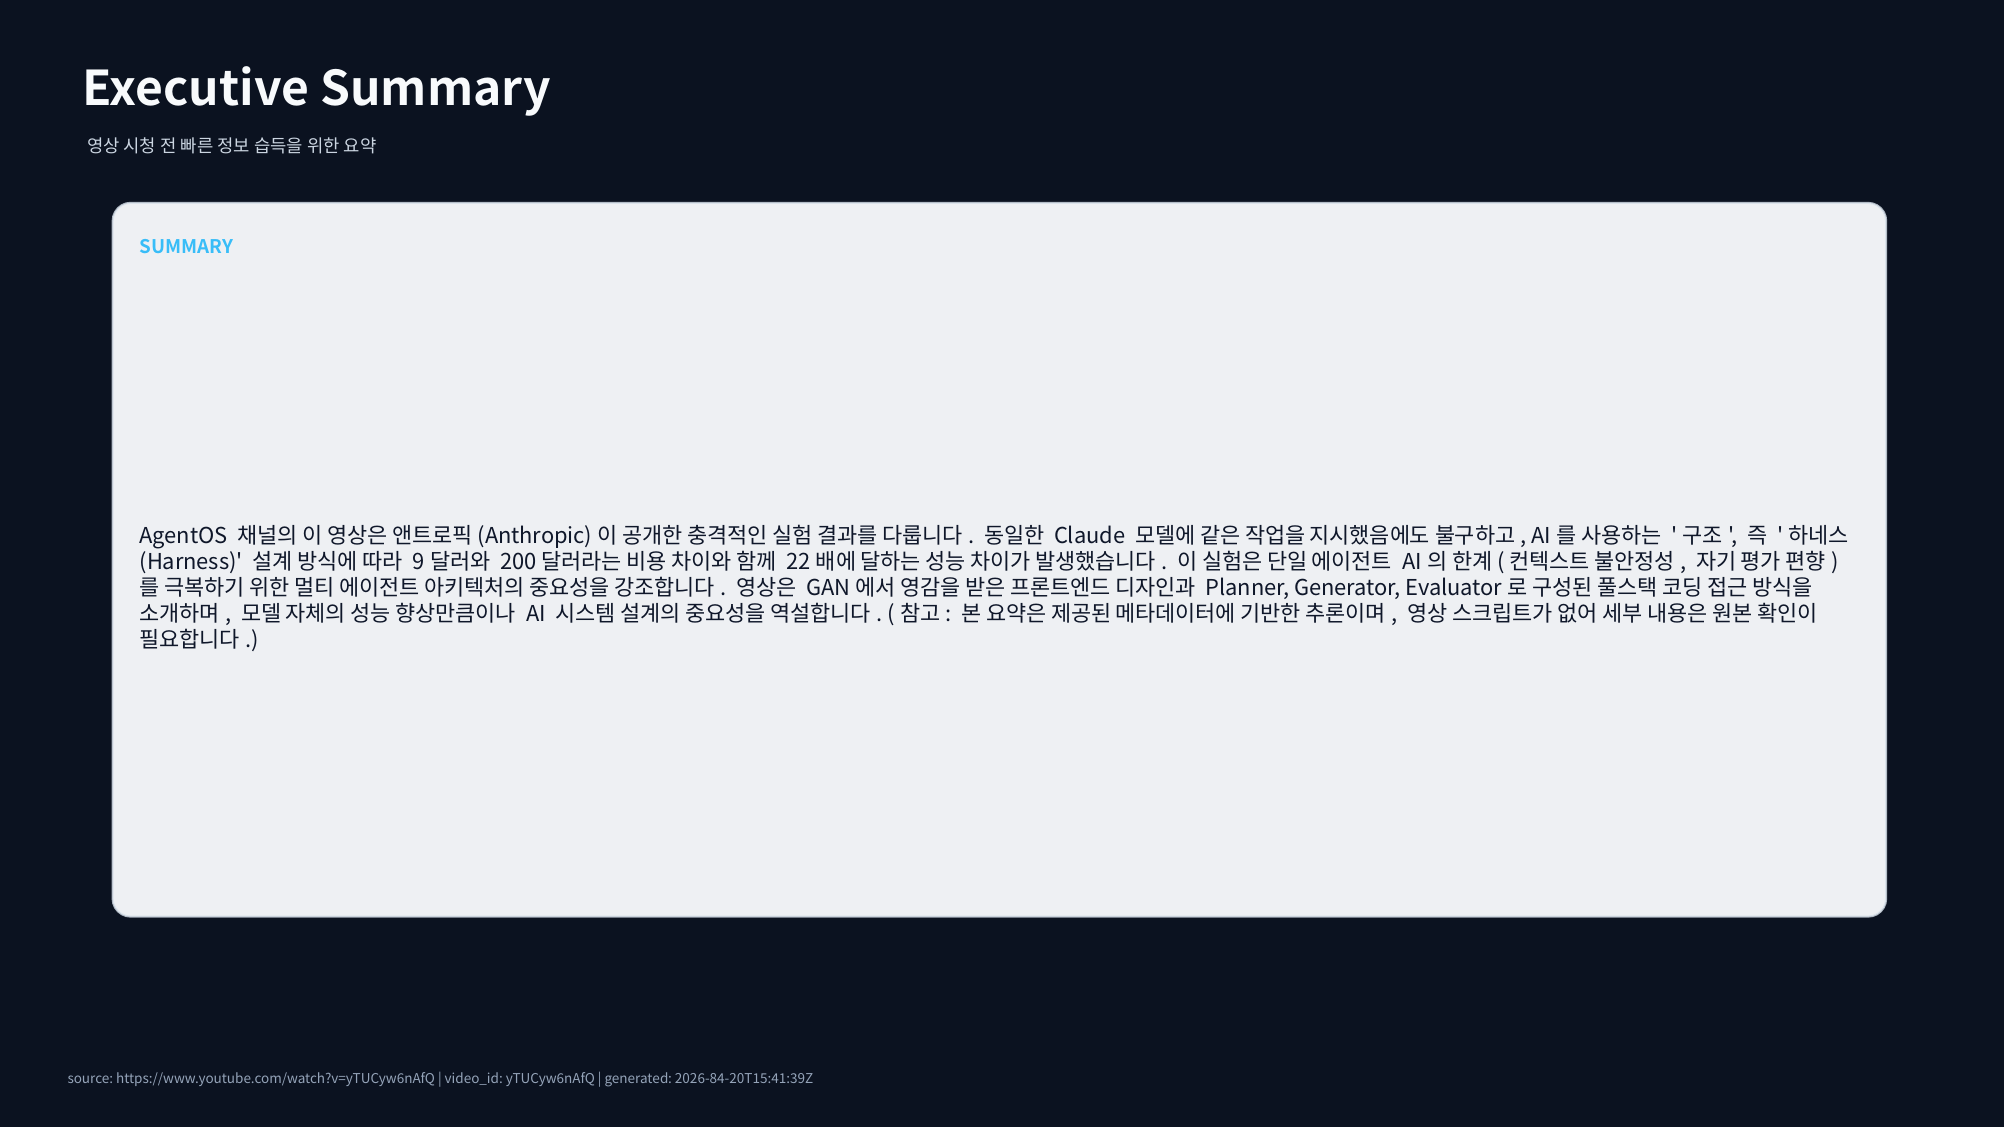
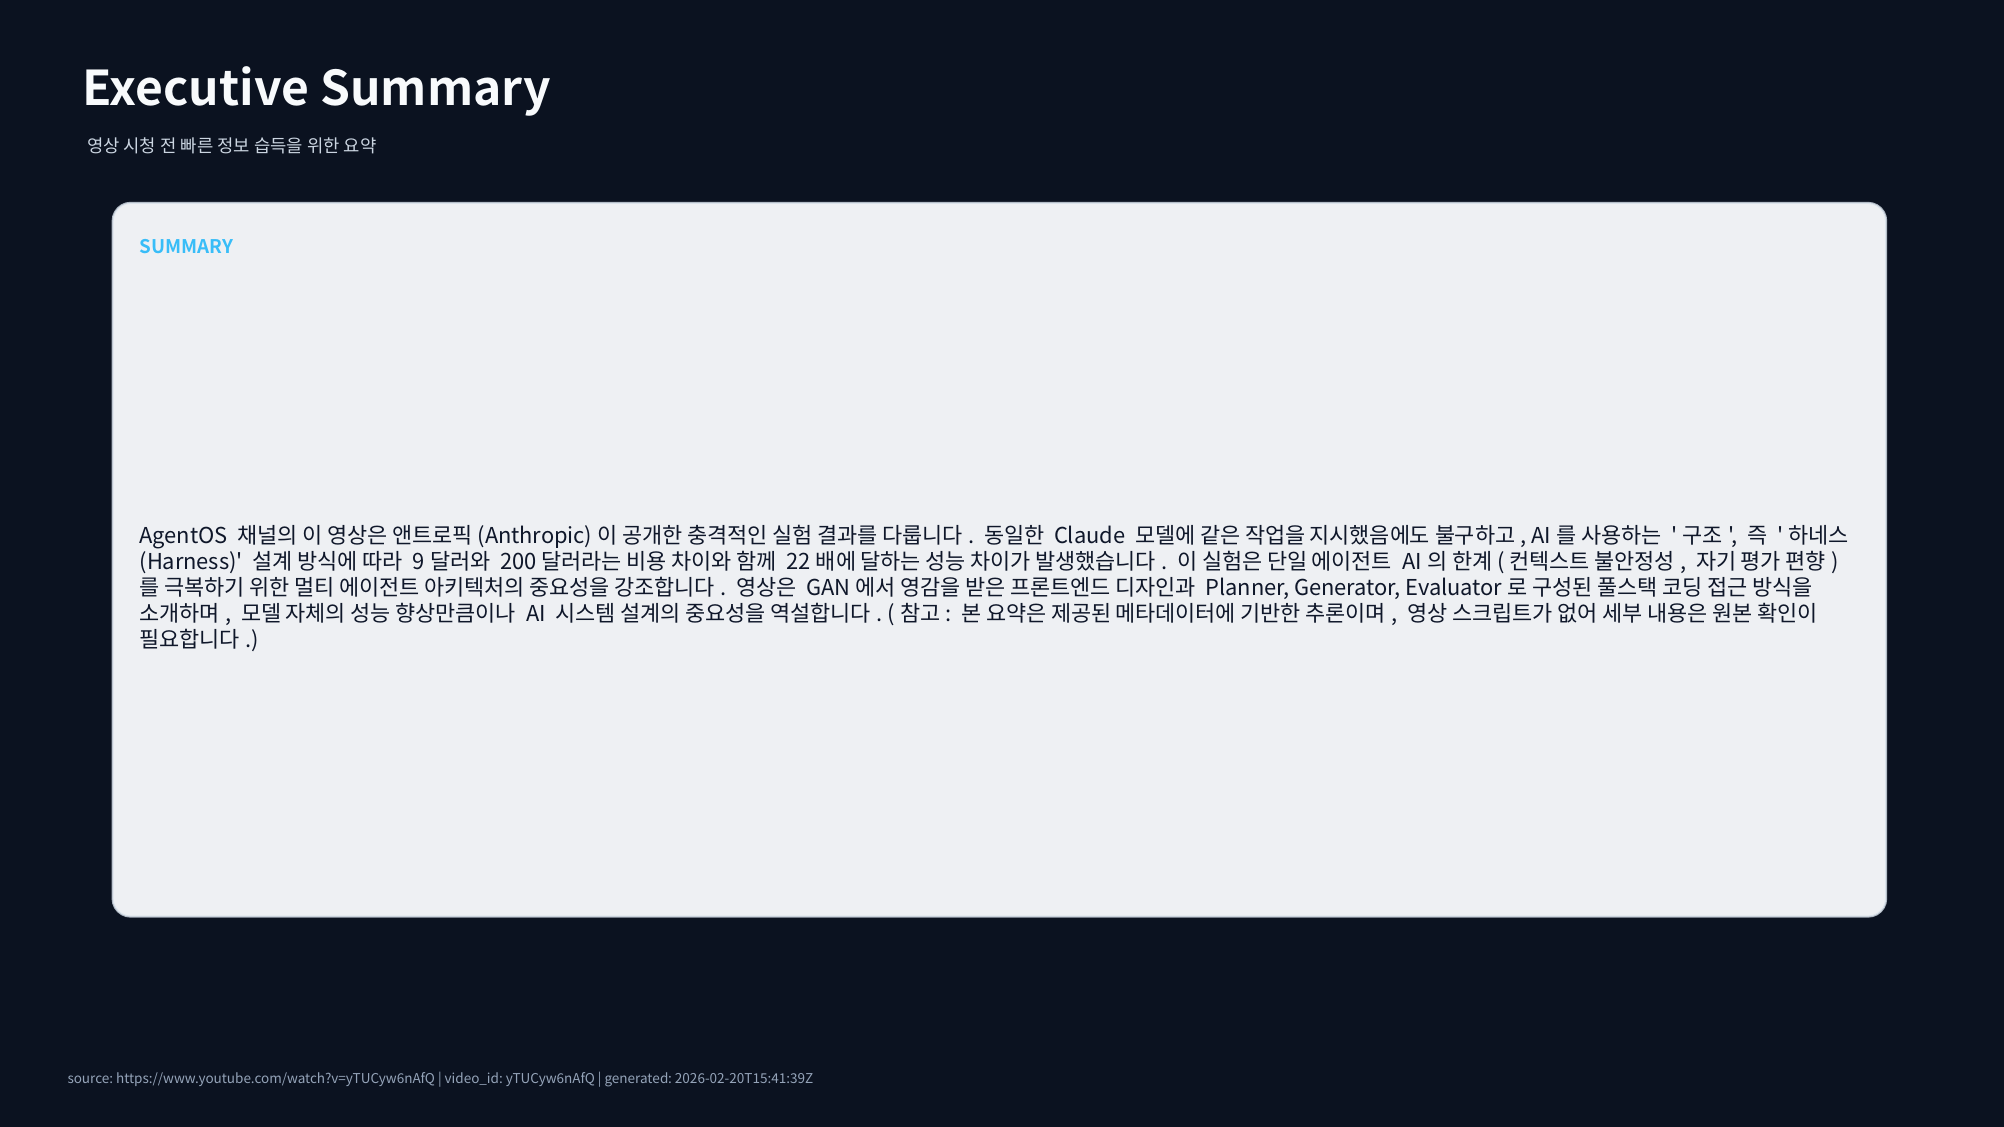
2026-84-20T15:41:39Z: 2026-84-20T15:41:39Z -> 2026-02-20T15:41:39Z (744, 1079)
